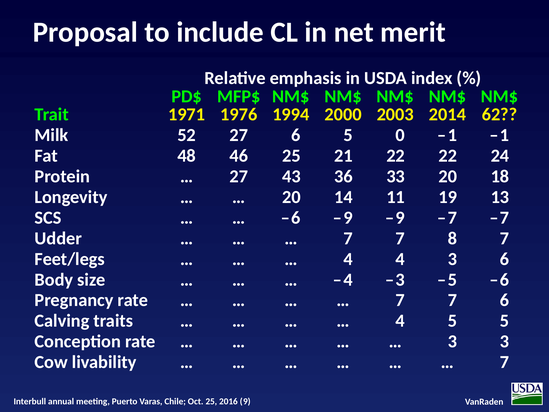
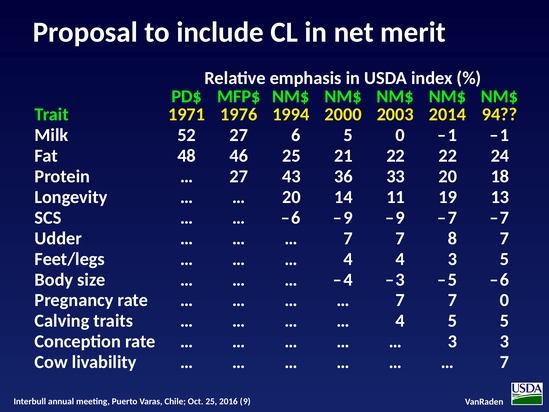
62: 62 -> 94 (500, 115)
3 6: 6 -> 5 (505, 259)
7 6: 6 -> 0 (505, 300)
